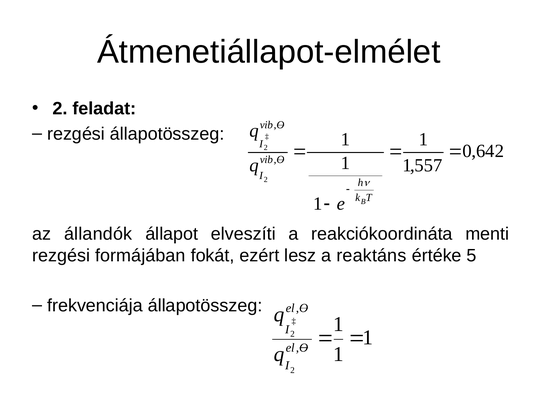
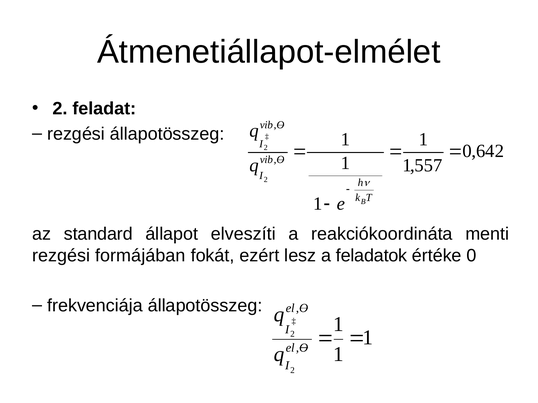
állandók: állandók -> standard (98, 234)
reaktáns: reaktáns -> feladatok (372, 256)
értéke 5: 5 -> 0 (472, 256)
